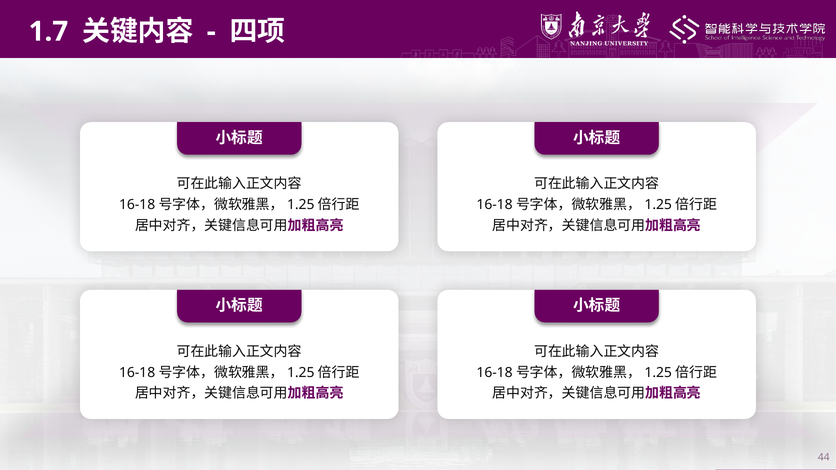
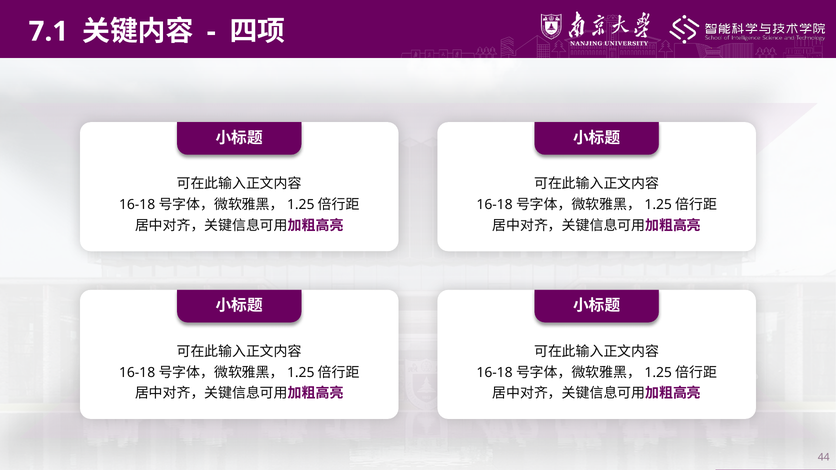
1.7: 1.7 -> 7.1 (48, 32)
